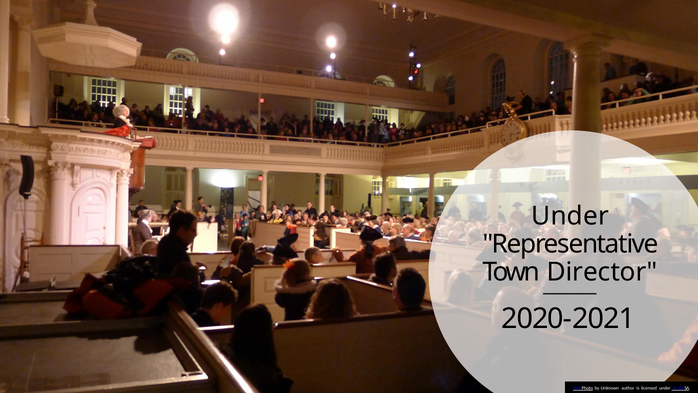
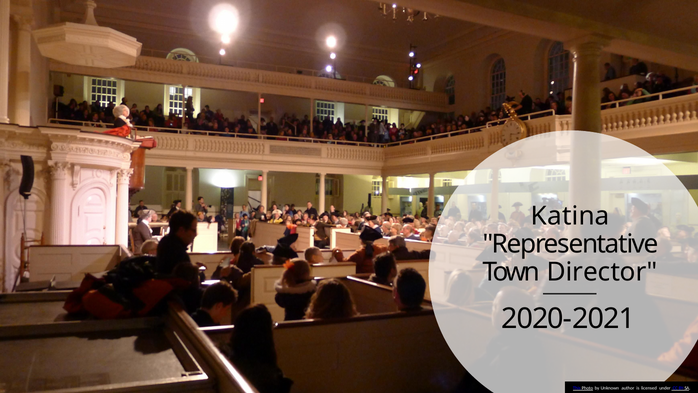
Under: Under -> Katina (570, 216)
